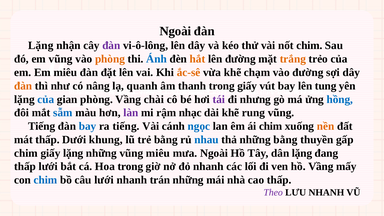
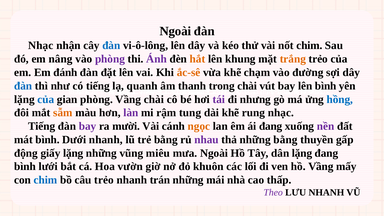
Lặng: Lặng -> Nhạc (41, 46)
đàn colour: purple -> blue (111, 46)
em vũng: vũng -> nâng (61, 59)
phòng colour: orange -> purple (110, 59)
Ánh colour: blue -> purple (157, 59)
lên đường: đường -> khung (240, 59)
Em miêu: miêu -> đánh (65, 72)
đàn colour: orange -> blue (23, 86)
có nâng: nâng -> tiếng (98, 86)
trong giấy: giấy -> chài (247, 86)
lên tung: tung -> bình (326, 86)
sẫm colour: blue -> orange (63, 113)
nhạc: nhạc -> tung (190, 113)
rung vũng: vũng -> nhạc (281, 113)
bay colour: blue -> purple (88, 126)
ra tiếng: tiếng -> mười (126, 126)
ngọc colour: blue -> orange (199, 126)
ái chim: chim -> đang (271, 126)
nền colour: orange -> purple (326, 126)
mát thấp: thấp -> bình (47, 140)
Dưới khung: khung -> nhanh (106, 140)
nhau colour: blue -> purple (206, 140)
chim: chim -> động (26, 153)
thấp: thấp -> bình (25, 167)
Hoa trong: trong -> vườn (130, 167)
đỏ nhanh: nhanh -> khuôn (208, 167)
câu lưới: lưới -> trẻo (104, 180)
